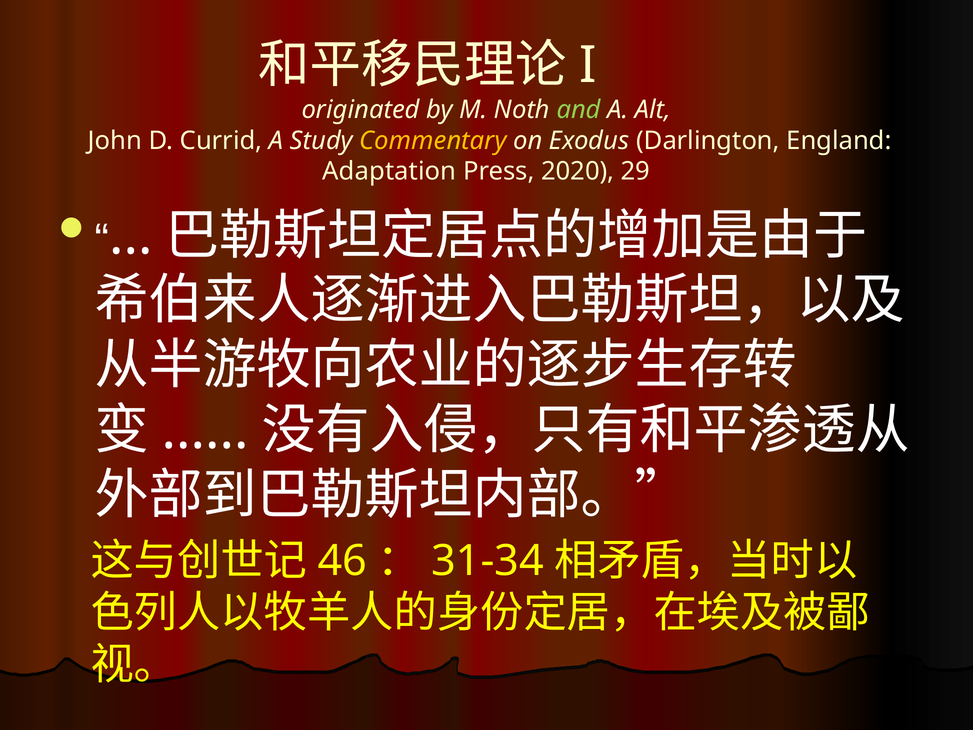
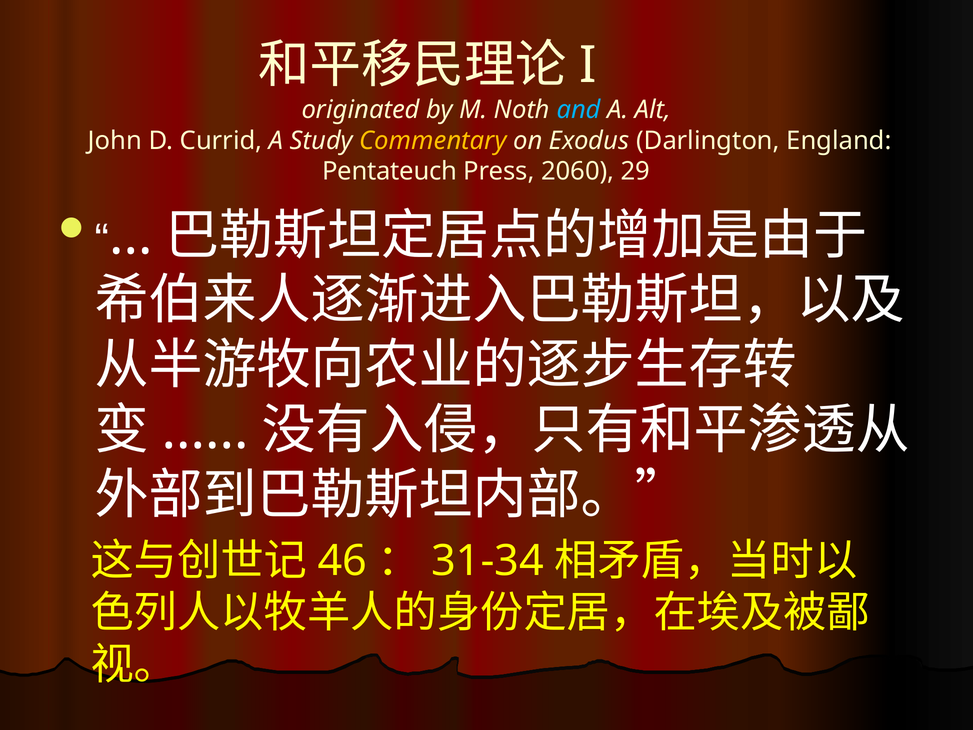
and colour: light green -> light blue (579, 110)
Adaptation: Adaptation -> Pentateuch (390, 171)
2020: 2020 -> 2060 (578, 171)
